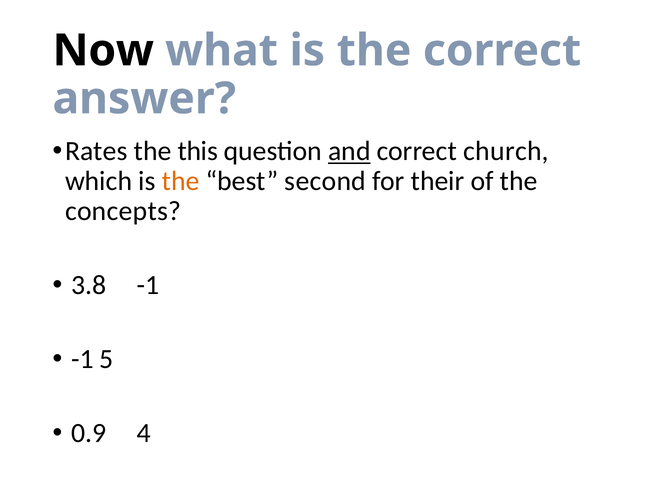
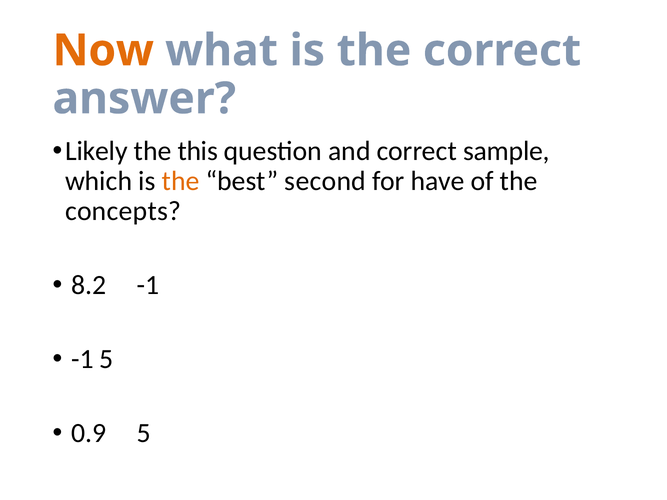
Now colour: black -> orange (103, 51)
Rates: Rates -> Likely (96, 151)
and underline: present -> none (349, 151)
church: church -> sample (506, 151)
their: their -> have (438, 181)
3.8: 3.8 -> 8.2 (89, 285)
4: 4 -> 5 (144, 433)
